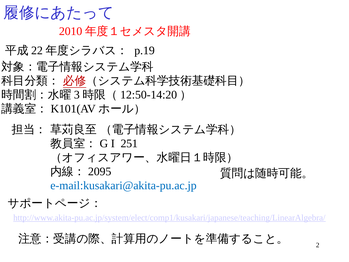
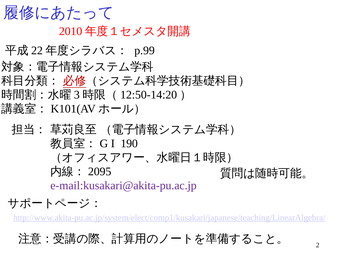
p.19: p.19 -> p.99 (145, 50)
251: 251 -> 190 (129, 143)
e-mail:kusakari@akita-pu.ac.jp colour: blue -> purple (123, 185)
